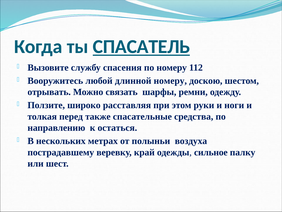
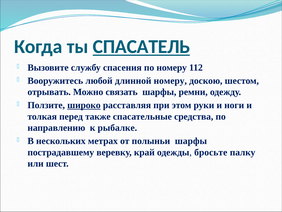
широко underline: none -> present (84, 105)
остаться: остаться -> рыбалке (117, 128)
полыньи воздуха: воздуха -> шарфы (191, 141)
сильное: сильное -> бросьте (211, 152)
